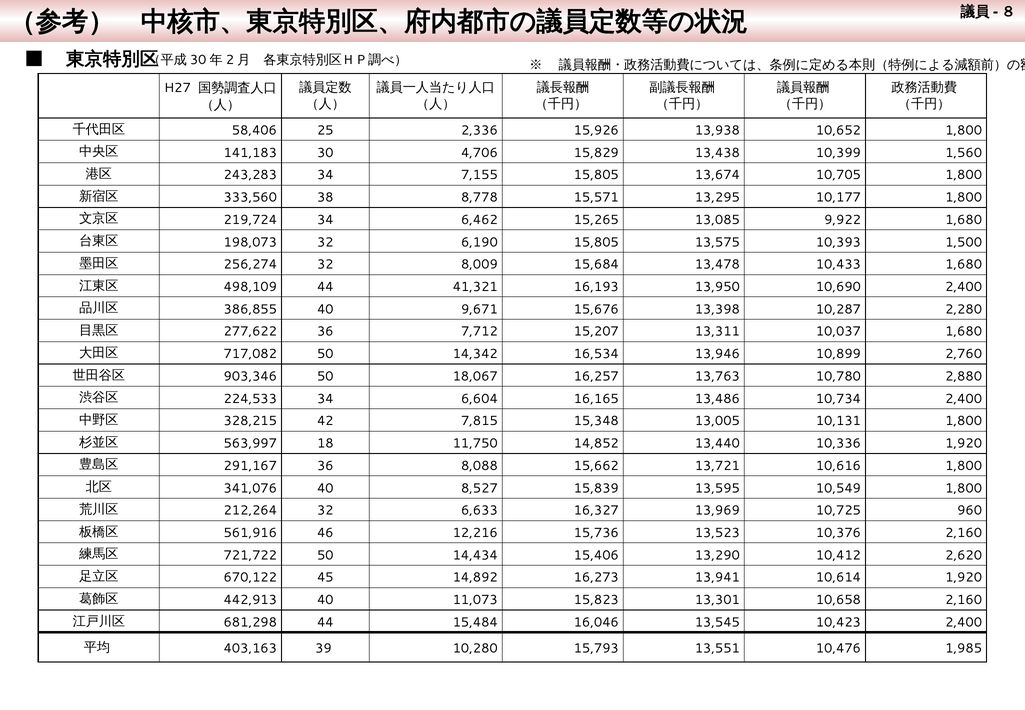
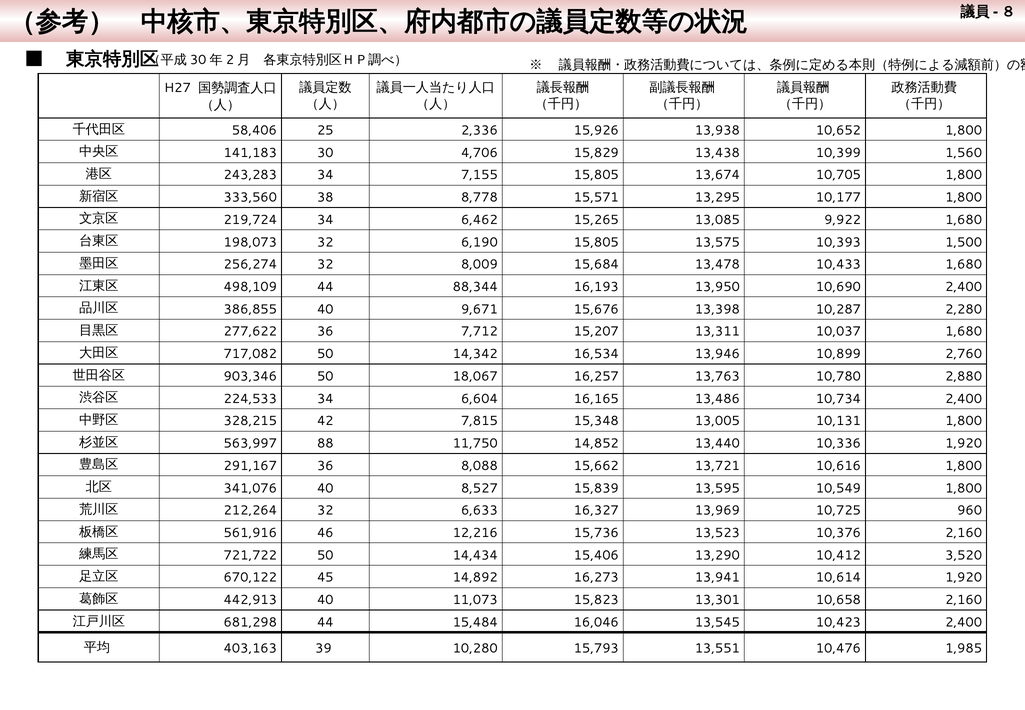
41,321: 41,321 -> 88,344 (475, 287)
18: 18 -> 88 (325, 443)
2,620: 2,620 -> 3,520 (964, 555)
